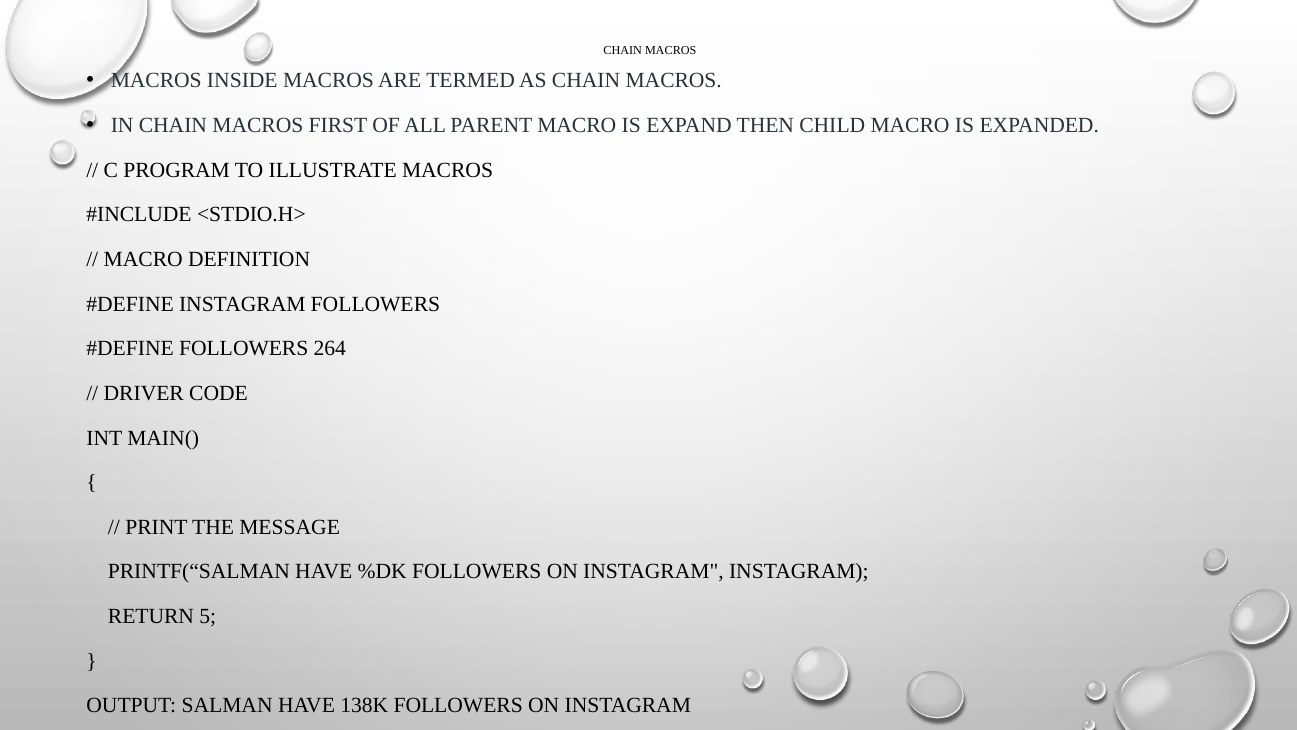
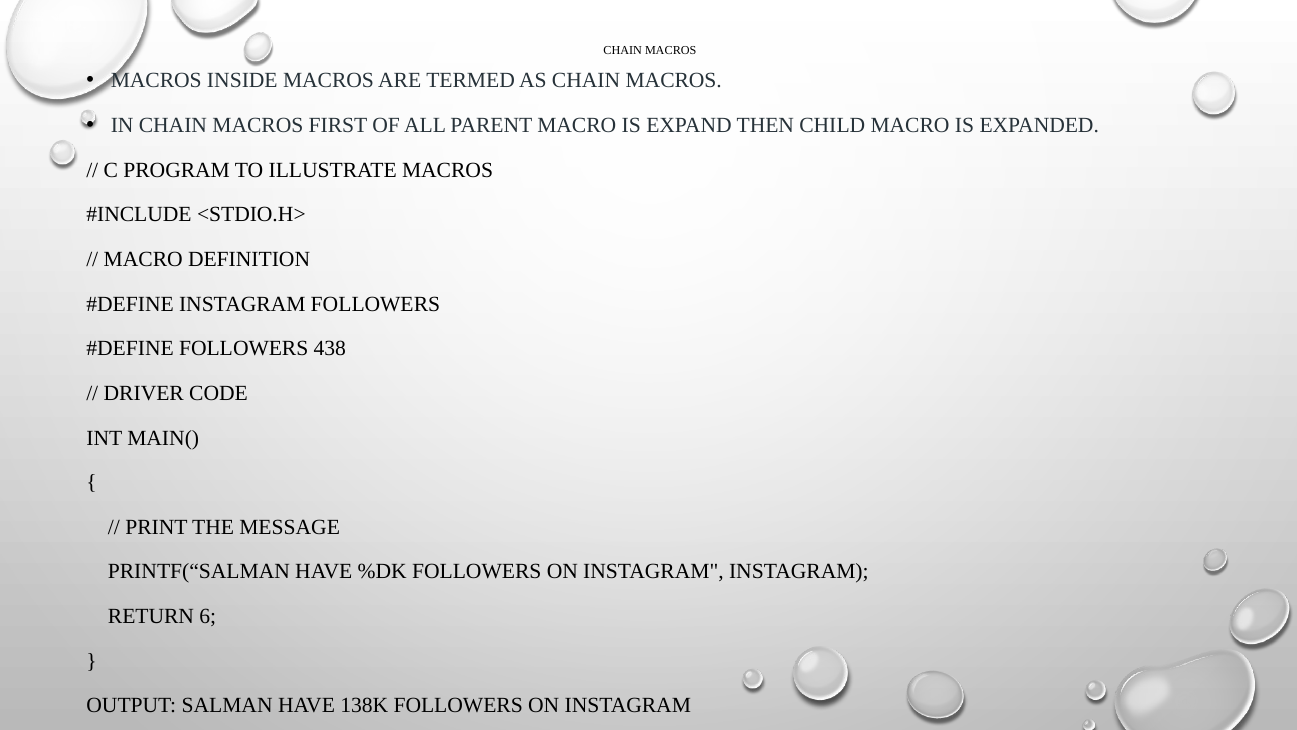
264: 264 -> 438 (330, 348)
5: 5 -> 6 (208, 616)
